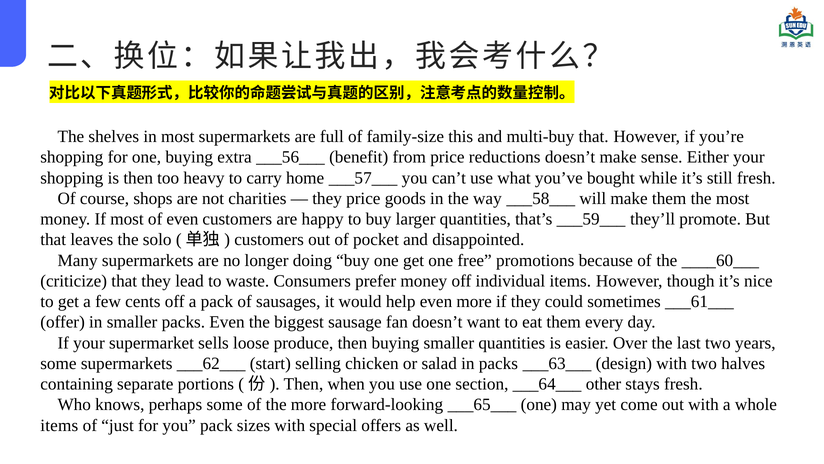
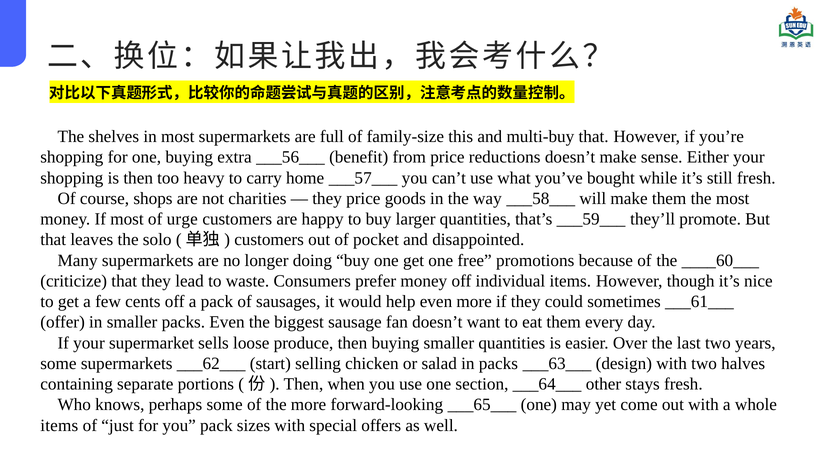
of even: even -> urge (182, 219)
